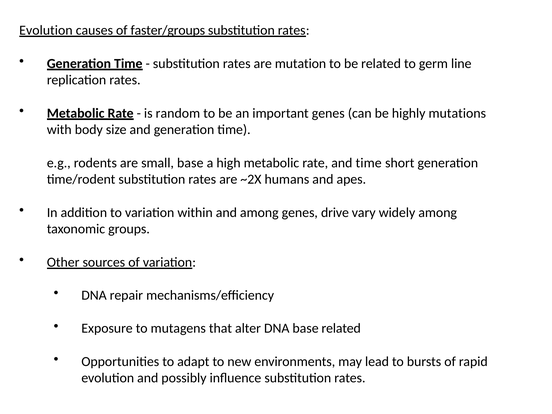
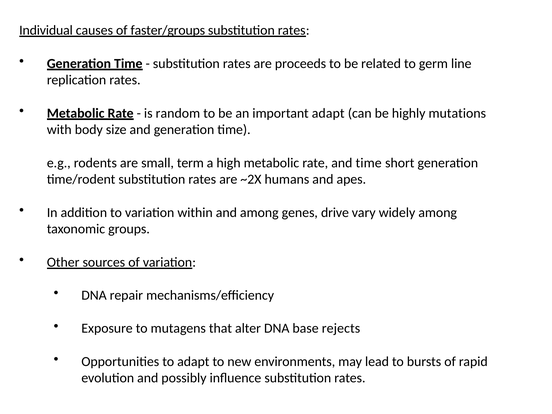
Evolution: Evolution -> Individual (46, 30)
mutation: mutation -> proceeds (300, 63)
important genes: genes -> adapt (328, 113)
small base: base -> term (190, 163)
base related: related -> rejects (341, 328)
